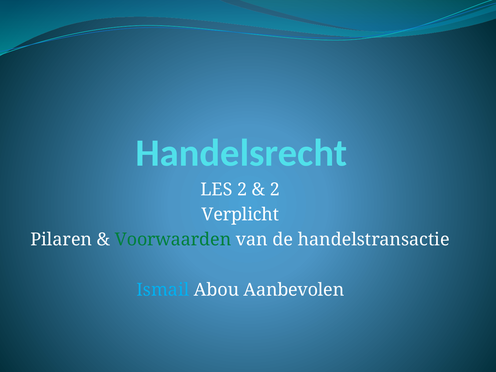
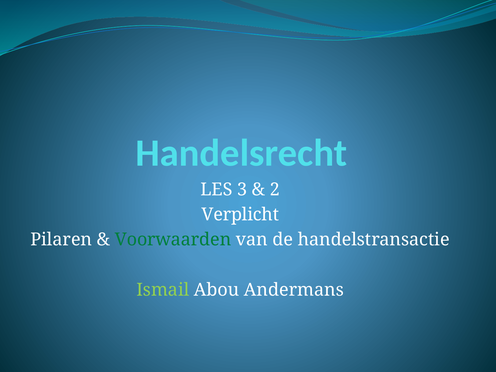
LES 2: 2 -> 3 (242, 190)
Ismail colour: light blue -> light green (163, 290)
Aanbevolen: Aanbevolen -> Andermans (294, 290)
